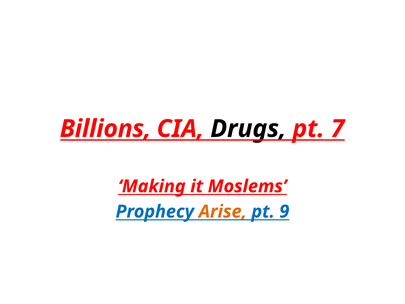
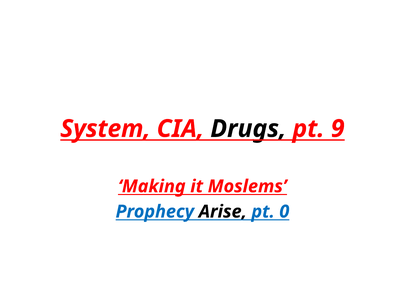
Billions: Billions -> System (105, 129)
7: 7 -> 9 (338, 129)
Arise colour: orange -> black (223, 211)
9: 9 -> 0 (284, 211)
